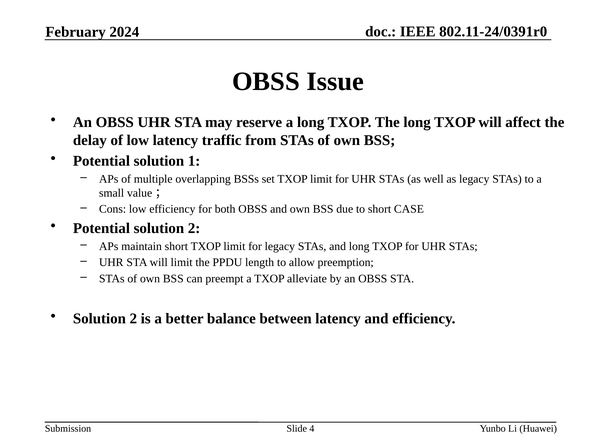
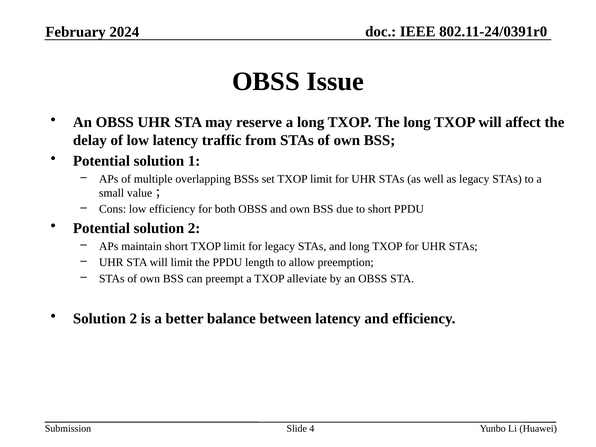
short CASE: CASE -> PPDU (409, 209)
